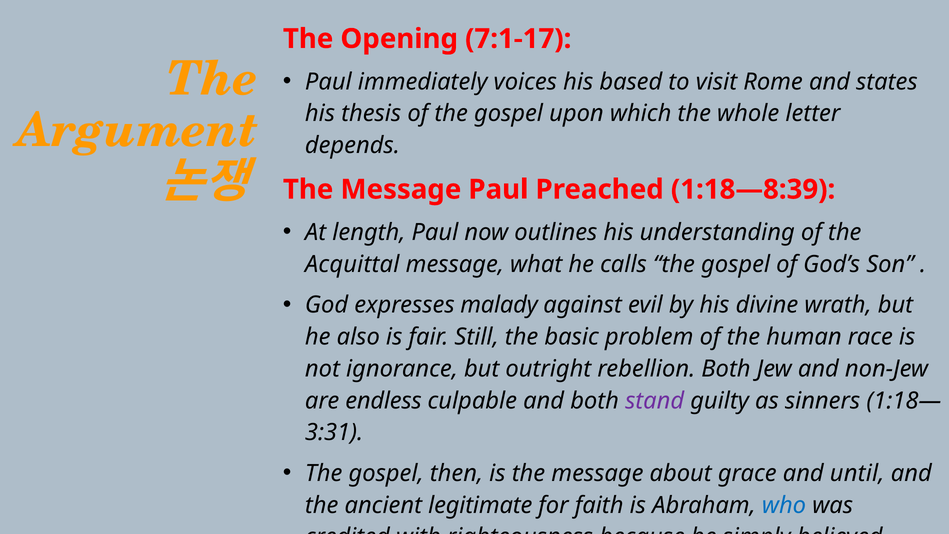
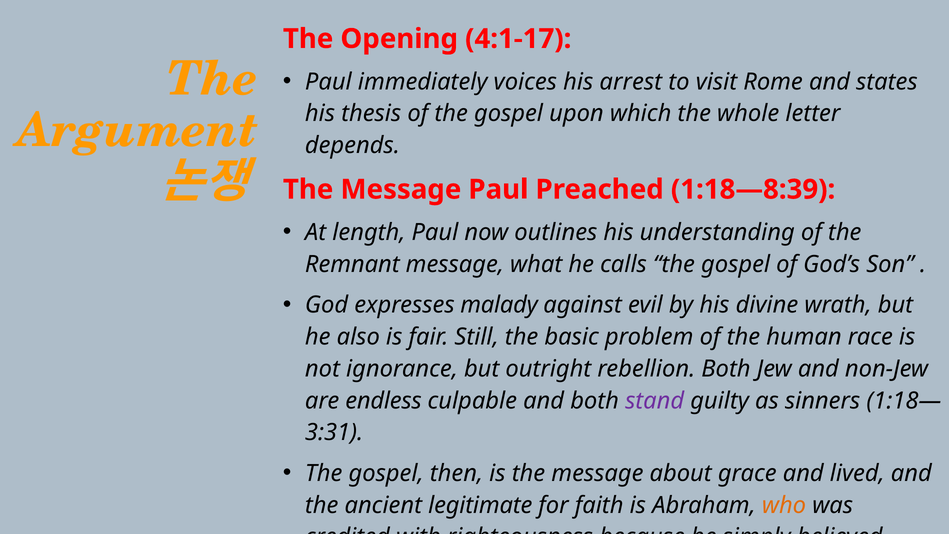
7:1-17: 7:1-17 -> 4:1-17 (518, 39)
based: based -> arrest (631, 82)
Acquittal: Acquittal -> Remnant (352, 264)
until: until -> lived (857, 473)
who colour: blue -> orange (784, 505)
